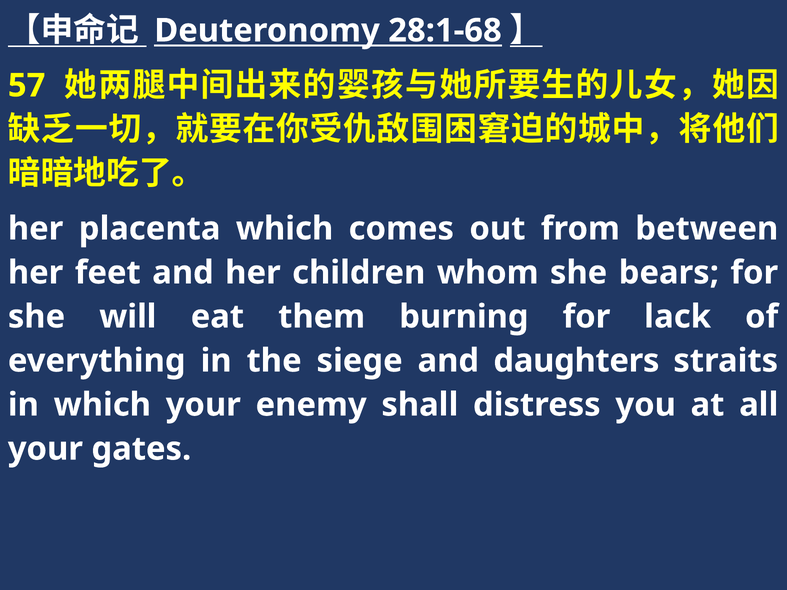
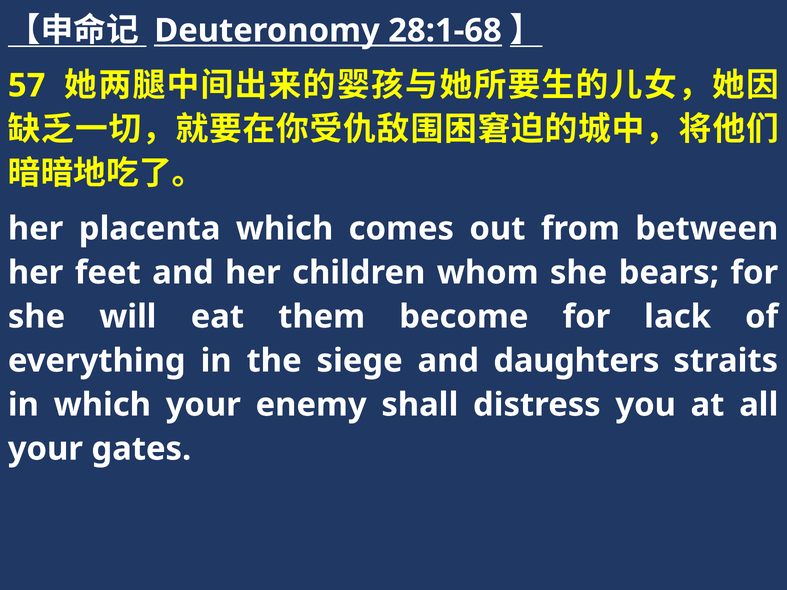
burning: burning -> become (464, 317)
